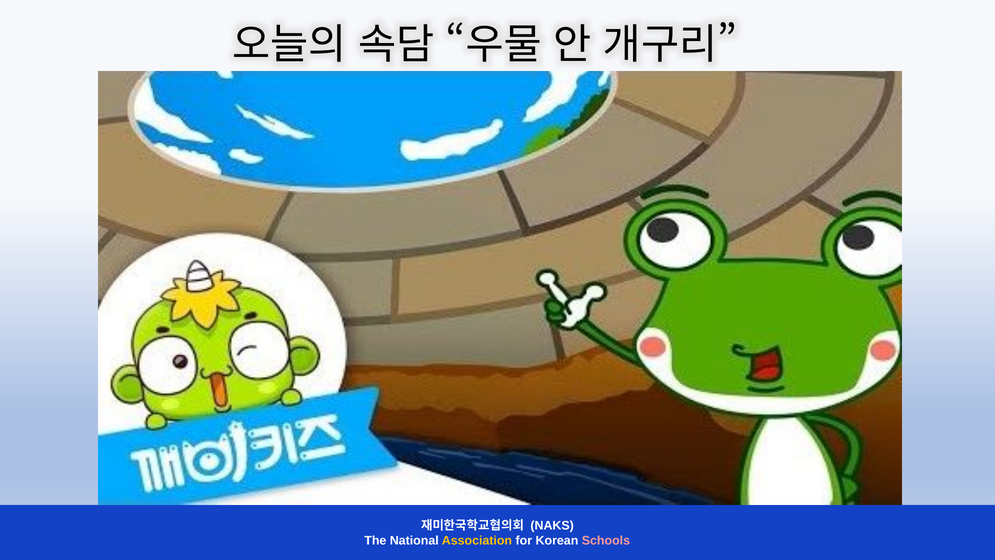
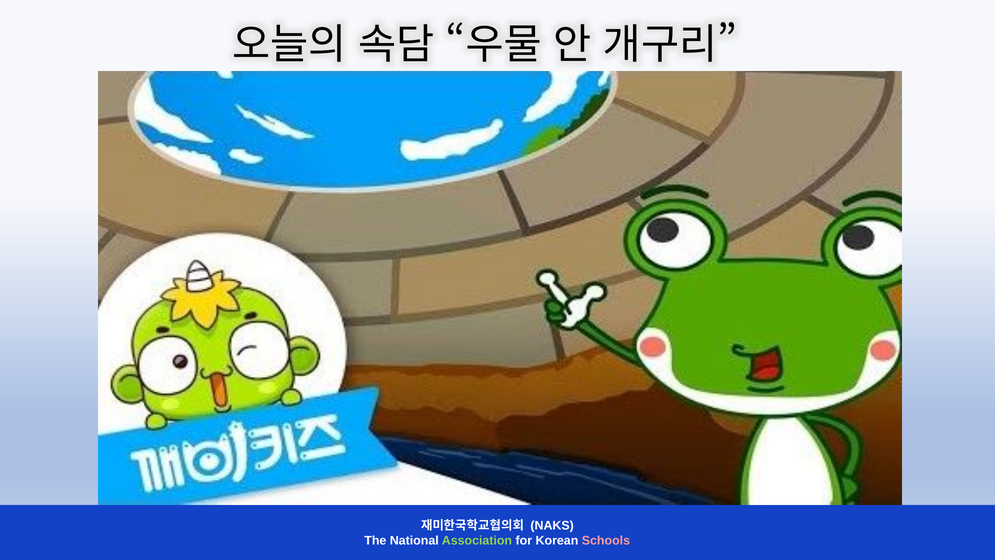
Association colour: yellow -> light green (477, 540)
